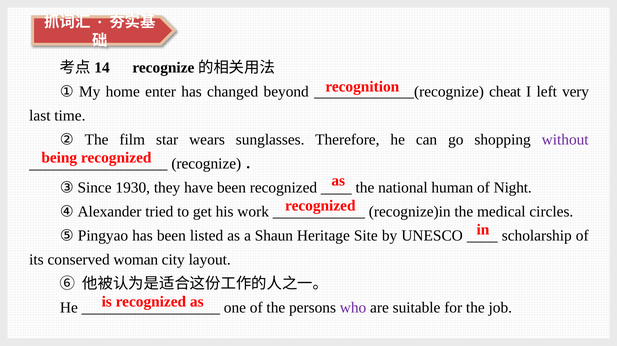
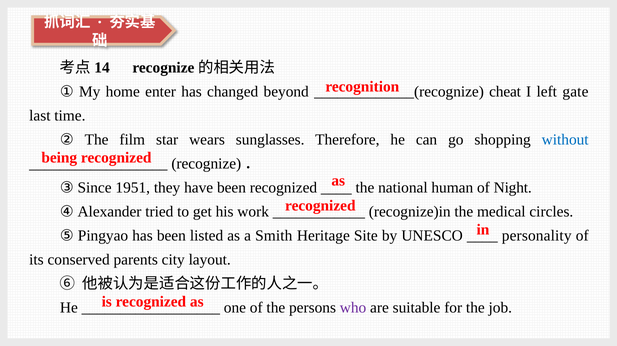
very: very -> gate (575, 92)
without colour: purple -> blue (565, 140)
1930: 1930 -> 1951 (133, 187)
Shaun: Shaun -> Smith (274, 235)
scholarship: scholarship -> personality (537, 235)
woman: woman -> parents (136, 259)
